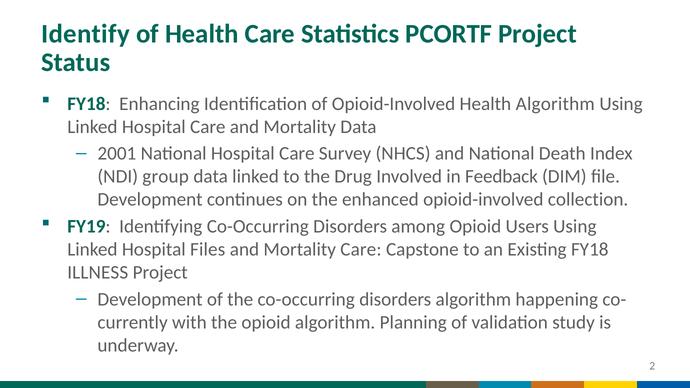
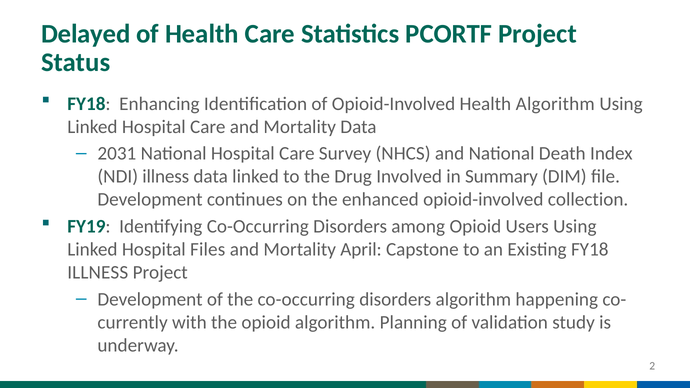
Identify: Identify -> Delayed (86, 34)
2001: 2001 -> 2031 (117, 154)
NDI group: group -> illness (166, 177)
Feedback: Feedback -> Summary (501, 177)
Mortality Care: Care -> April (361, 249)
